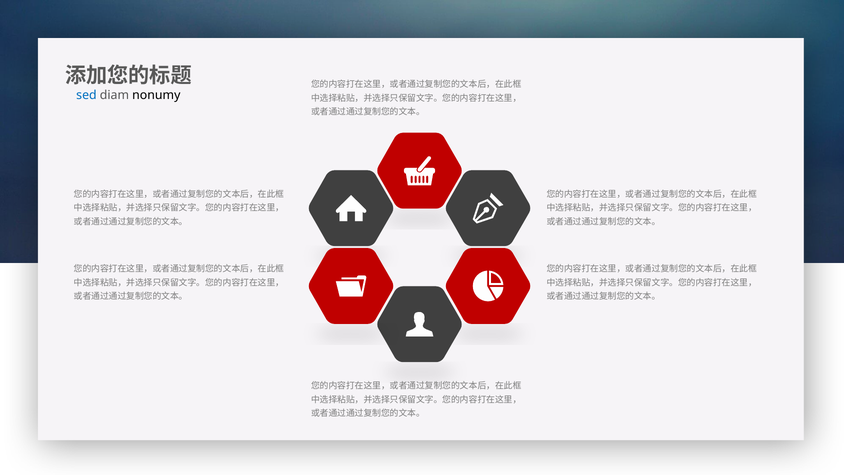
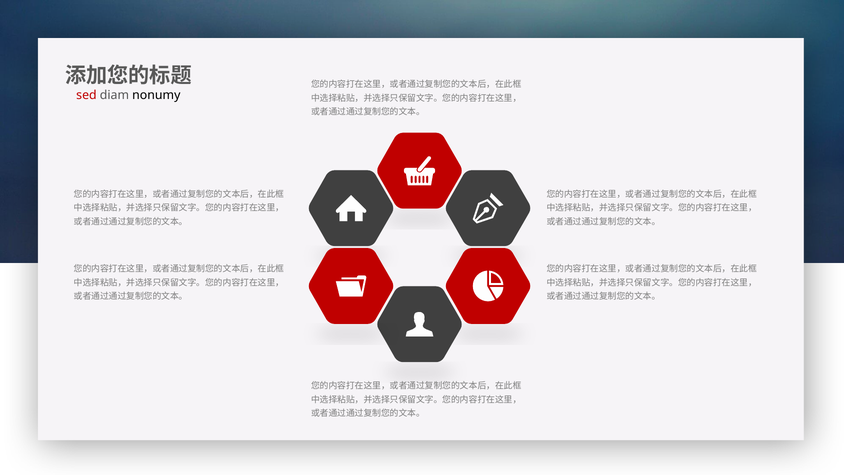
sed colour: blue -> red (86, 95)
